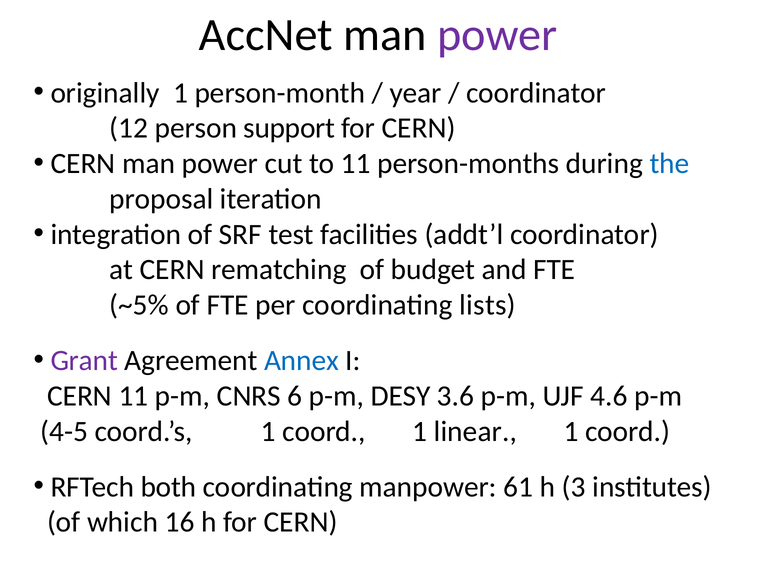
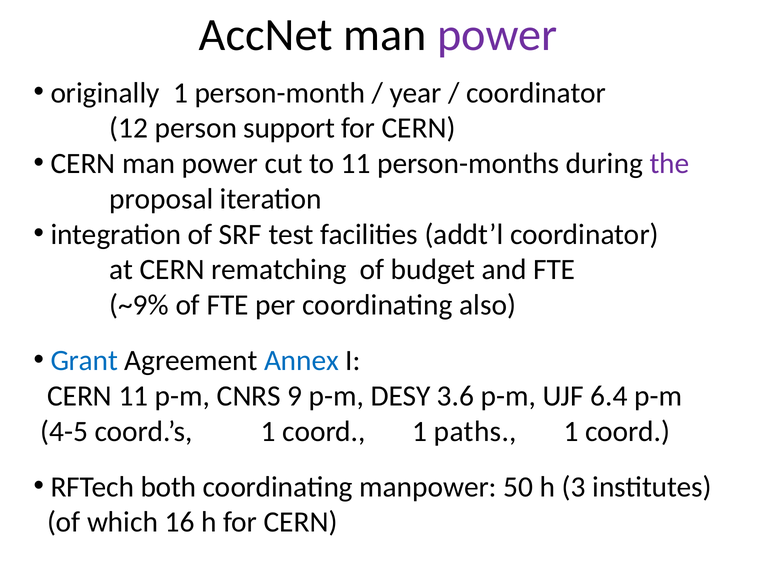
the colour: blue -> purple (670, 163)
~5%: ~5% -> ~9% (139, 305)
lists: lists -> also (488, 305)
Grant colour: purple -> blue (84, 360)
6: 6 -> 9 (295, 396)
4.6: 4.6 -> 6.4 (609, 396)
linear: linear -> paths (475, 431)
61: 61 -> 50 (518, 487)
